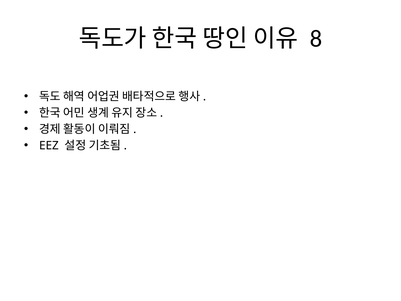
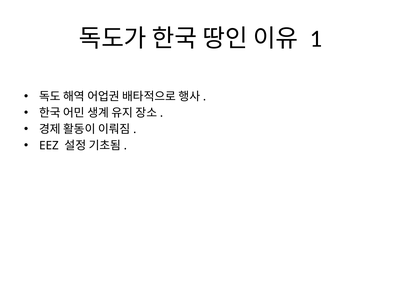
8: 8 -> 1 (316, 39)
